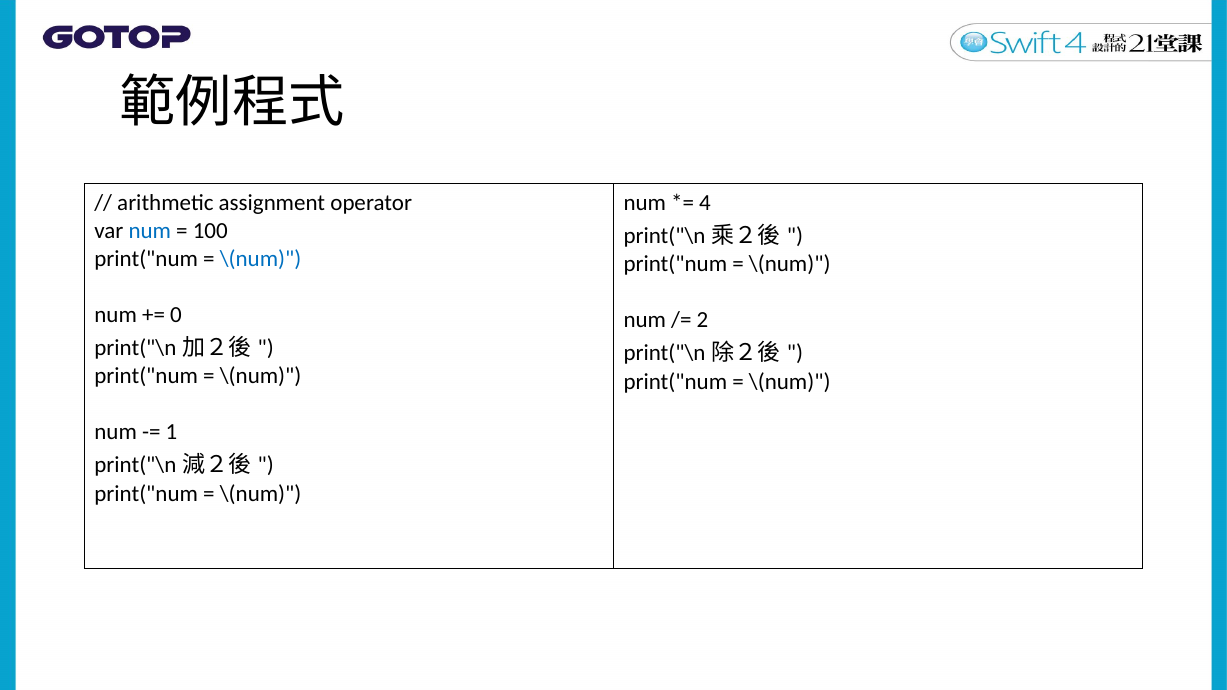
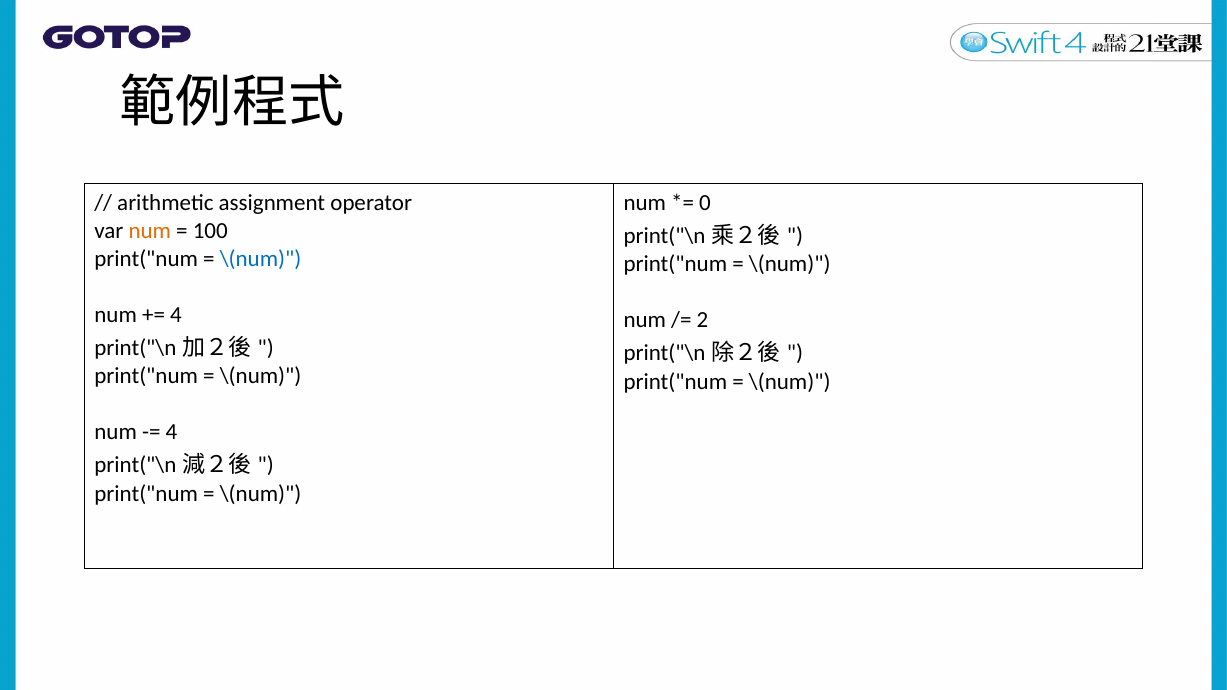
4: 4 -> 0 (705, 203)
num colour: blue -> orange (150, 231)
0: 0 -> 4 (176, 315)
1: 1 -> 4 (172, 432)
